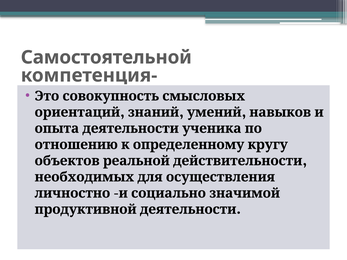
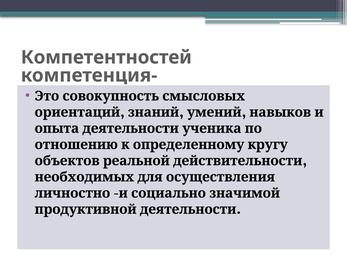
Самостоятельной: Самостоятельной -> Компетентностей (106, 57)
